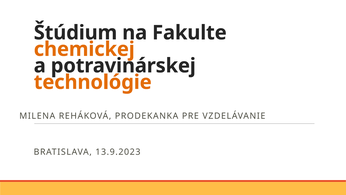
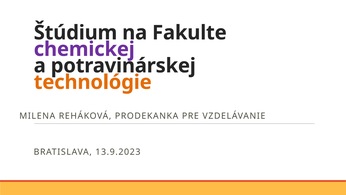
chemickej colour: orange -> purple (84, 49)
